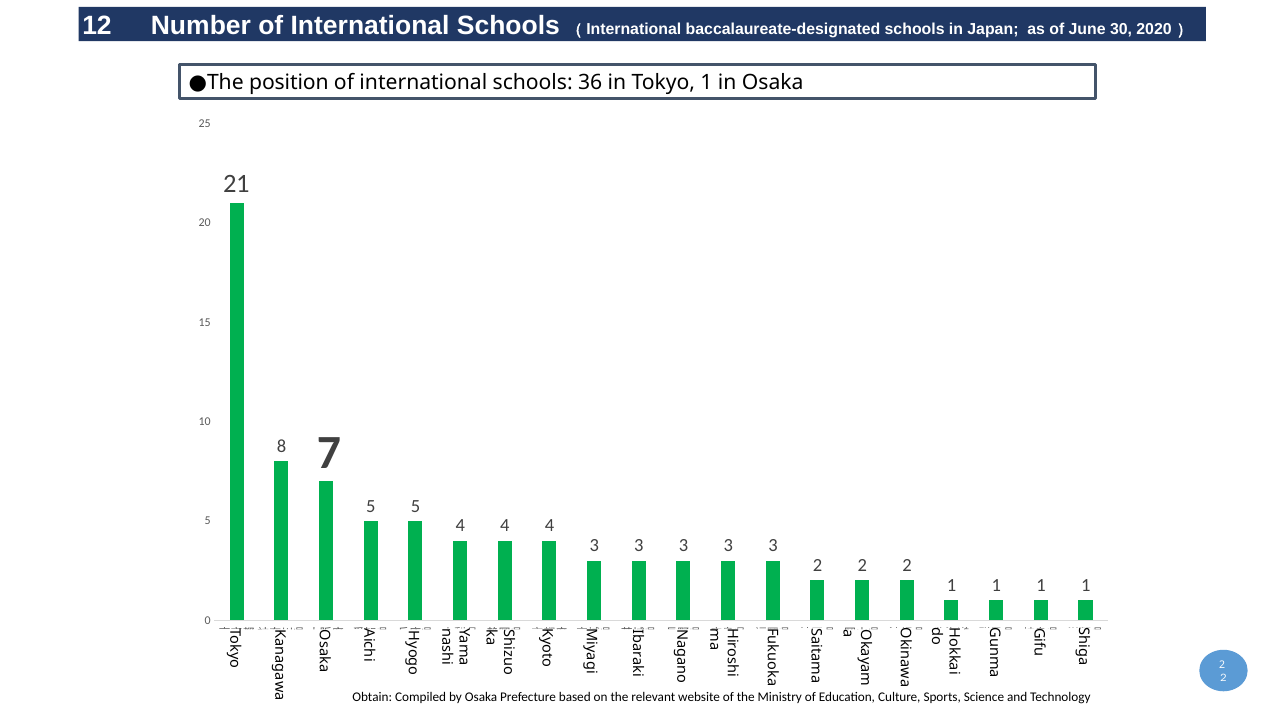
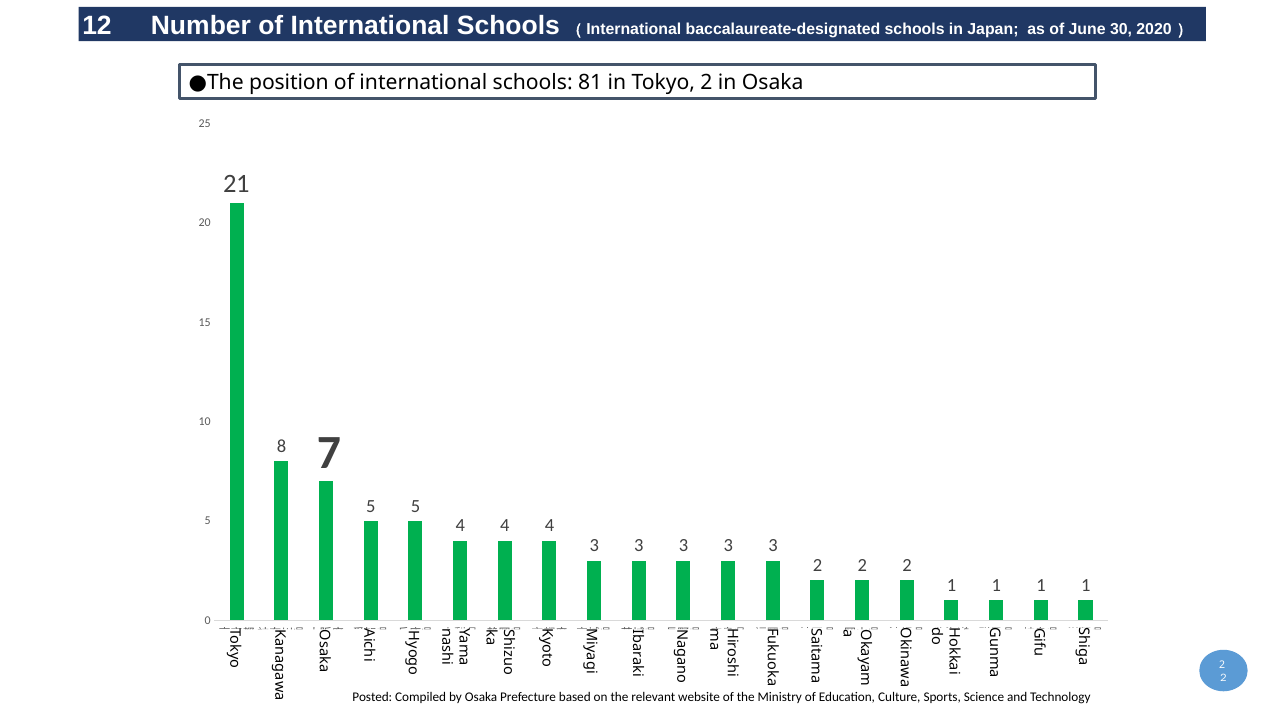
36: 36 -> 81 (590, 83)
Tokyo 1: 1 -> 2 (706, 83)
Obtain: Obtain -> Posted (372, 697)
